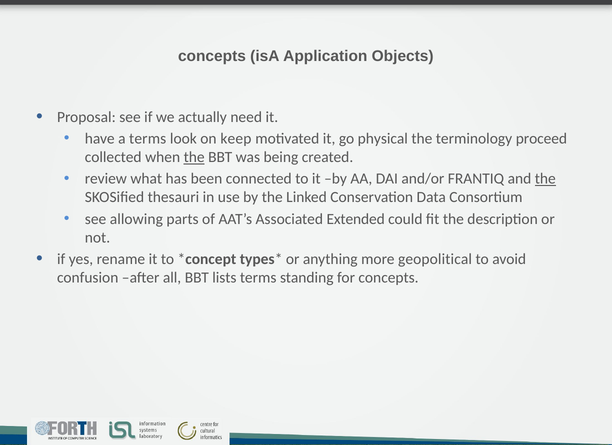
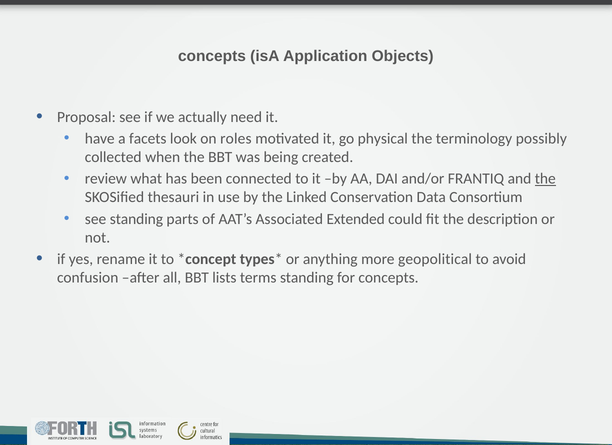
a terms: terms -> facets (148, 139)
keep: keep -> roles (236, 139)
proceed: proceed -> possibly (541, 139)
the underline: present -> none (194, 157)
see allowing: allowing -> standing (136, 219)
